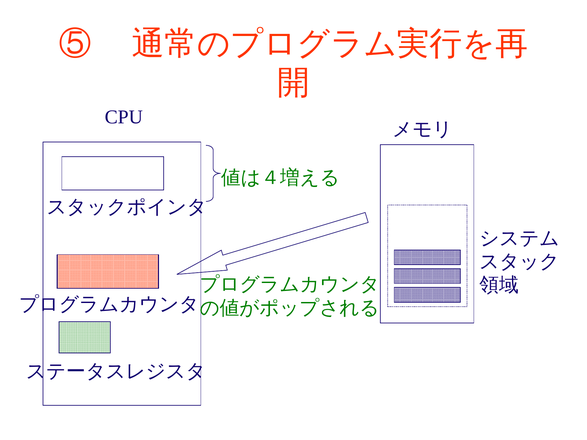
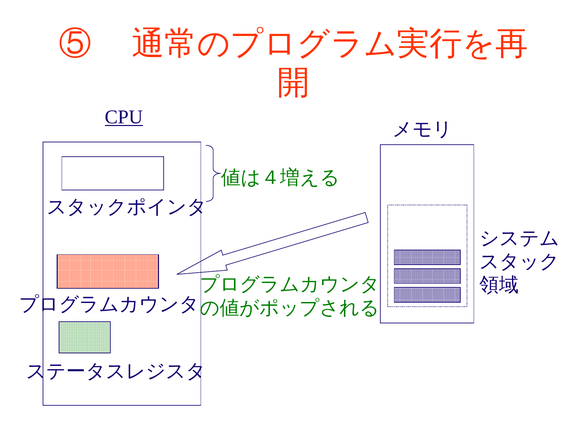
CPU underline: none -> present (124, 117)
